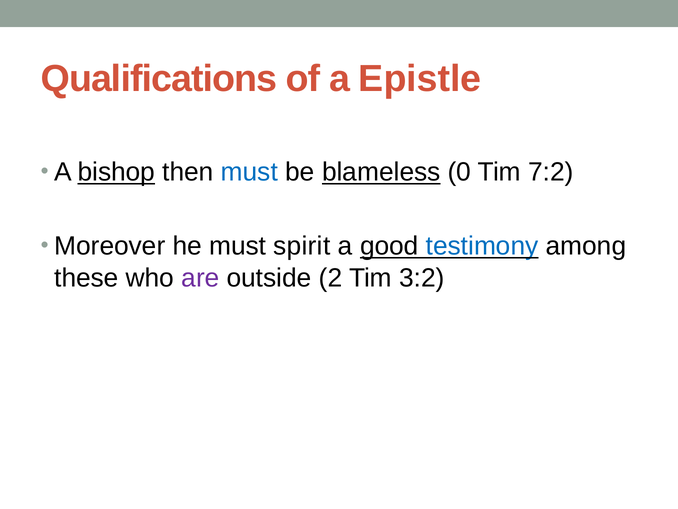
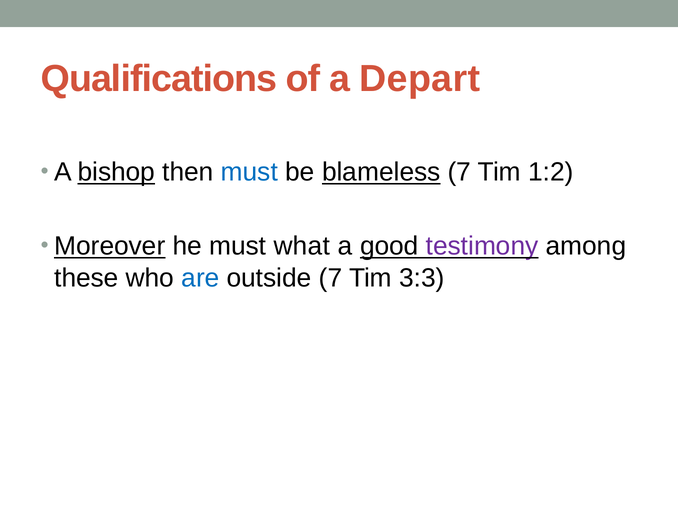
Epistle: Epistle -> Depart (420, 79)
blameless 0: 0 -> 7 (459, 172)
7:2: 7:2 -> 1:2 (551, 172)
Moreover underline: none -> present (110, 246)
spirit: spirit -> what (302, 246)
testimony colour: blue -> purple (482, 246)
are colour: purple -> blue (200, 278)
outside 2: 2 -> 7 (331, 278)
3:2: 3:2 -> 3:3 (422, 278)
